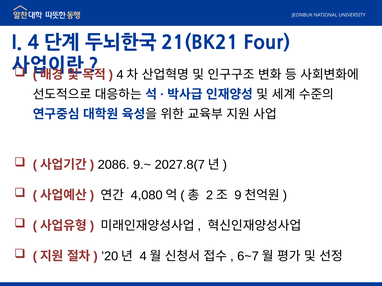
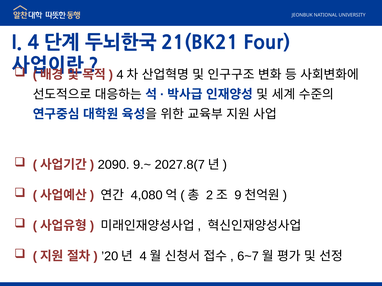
2086: 2086 -> 2090 (114, 165)
